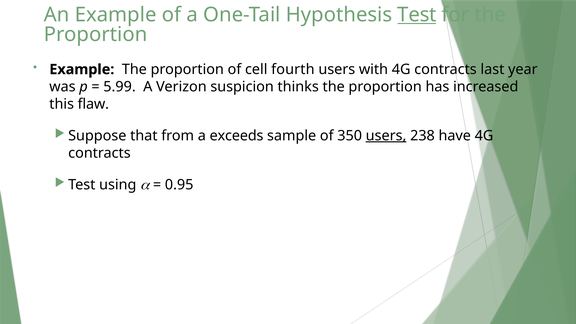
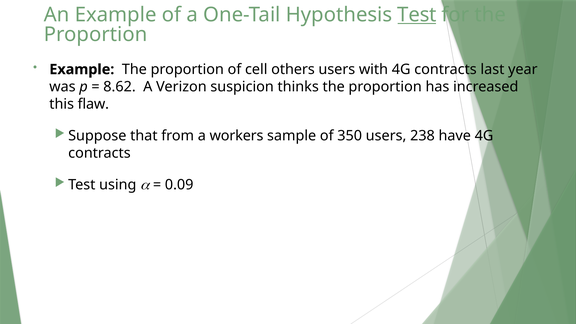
fourth: fourth -> others (293, 69)
5.99: 5.99 -> 8.62 (120, 87)
exceeds: exceeds -> workers (237, 136)
users underline: present -> none (386, 136)
0.95: 0.95 -> 0.09 (179, 185)
